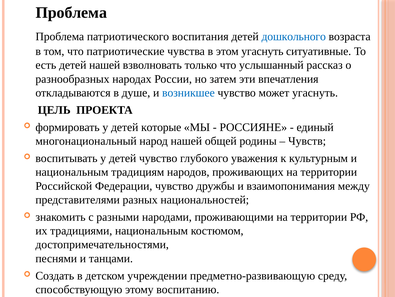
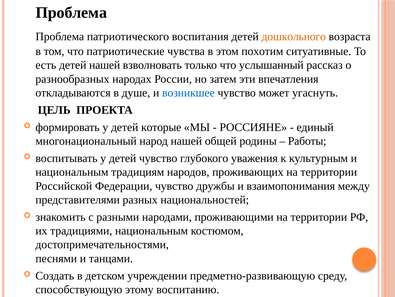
дошкольного colour: blue -> orange (294, 36)
этом угаснуть: угаснуть -> похотим (262, 51)
Чувств: Чувств -> Работы (307, 141)
